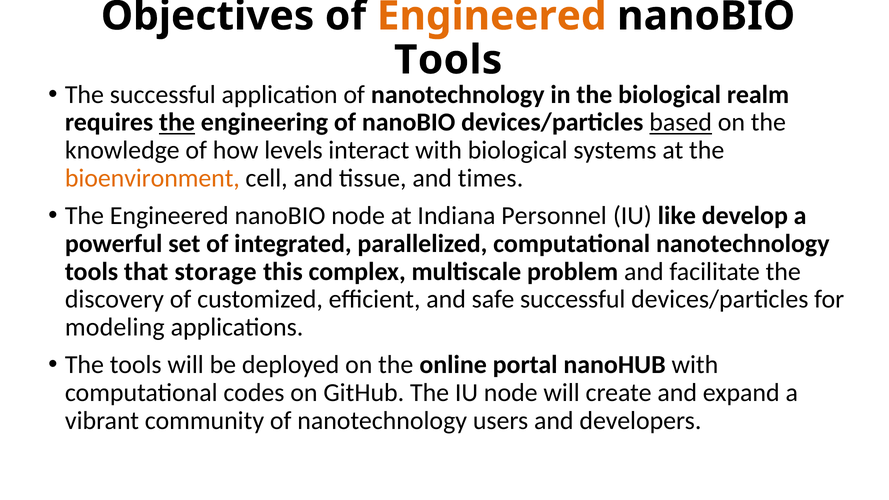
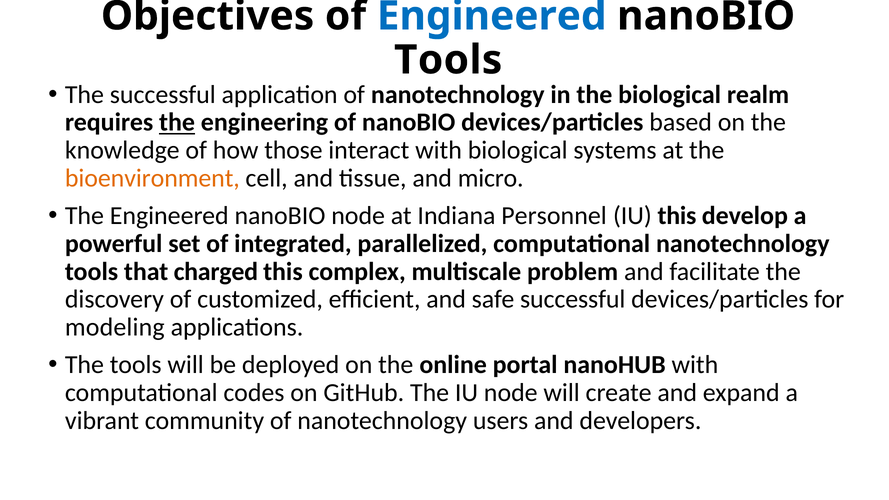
Engineered colour: orange -> blue (492, 16)
based underline: present -> none (681, 122)
levels: levels -> those (293, 150)
times: times -> micro (491, 178)
IU like: like -> this (677, 216)
storage: storage -> charged (216, 271)
